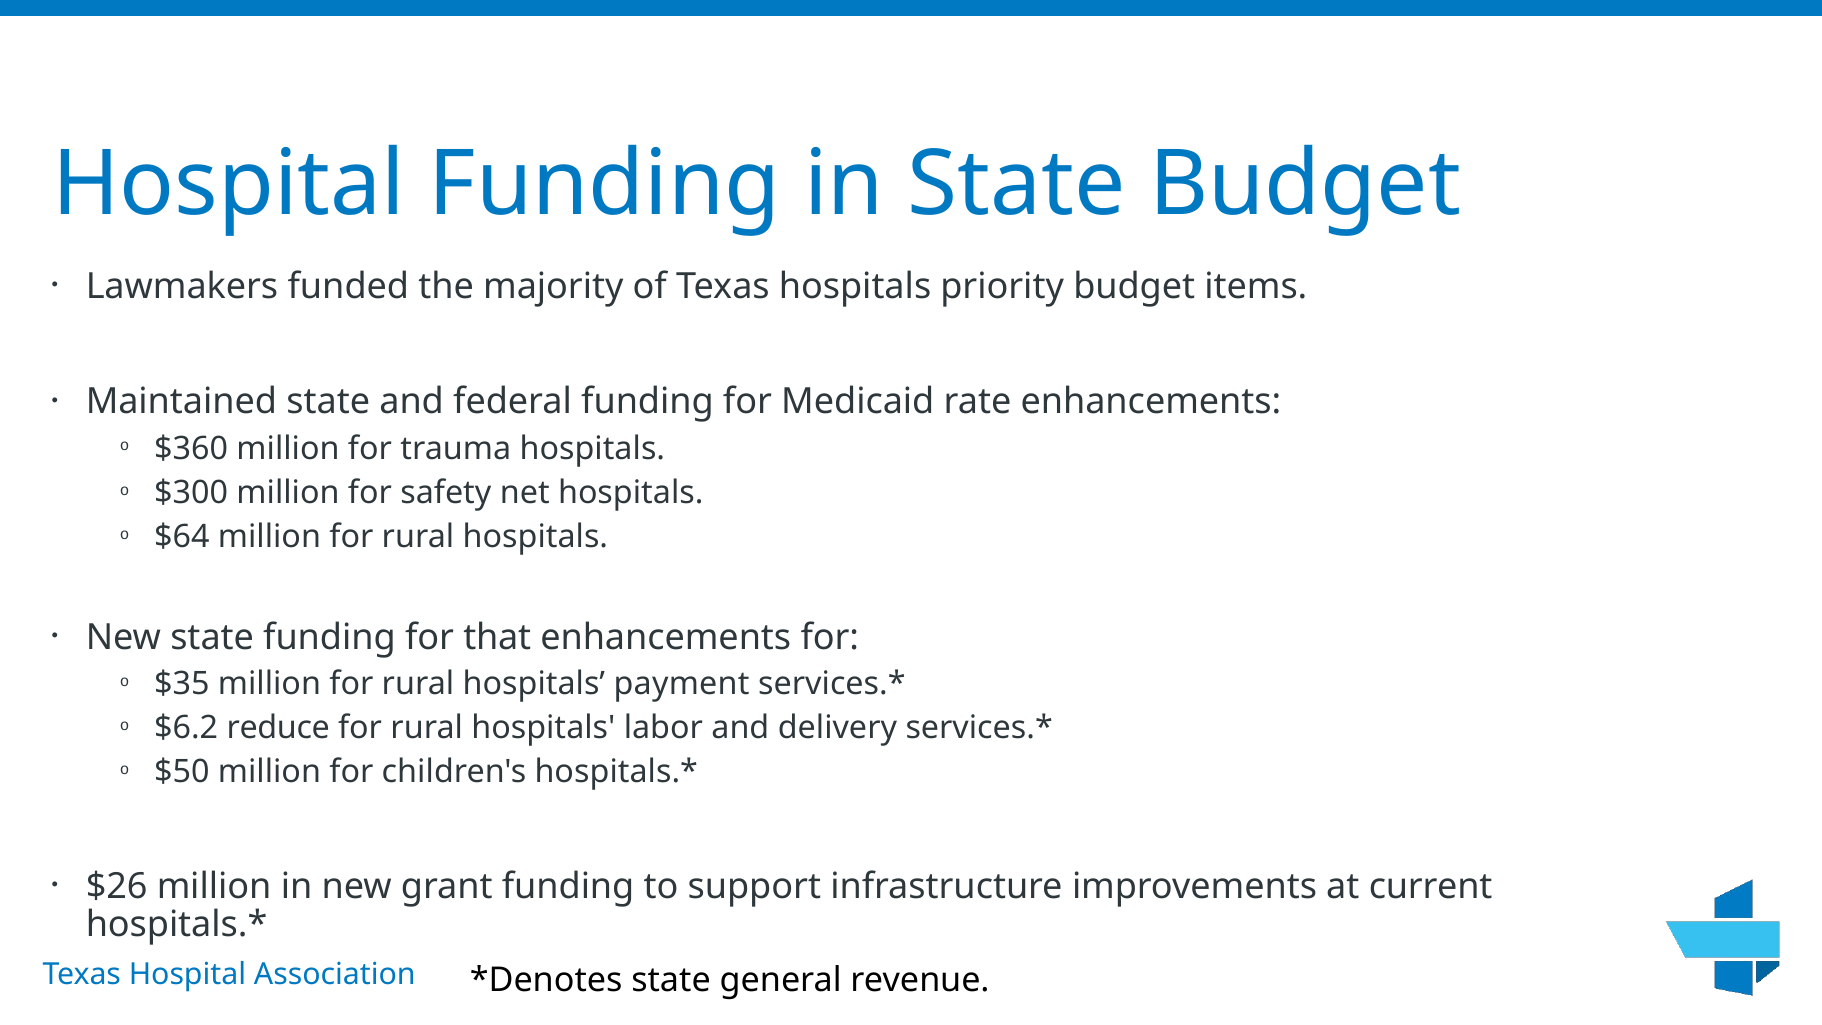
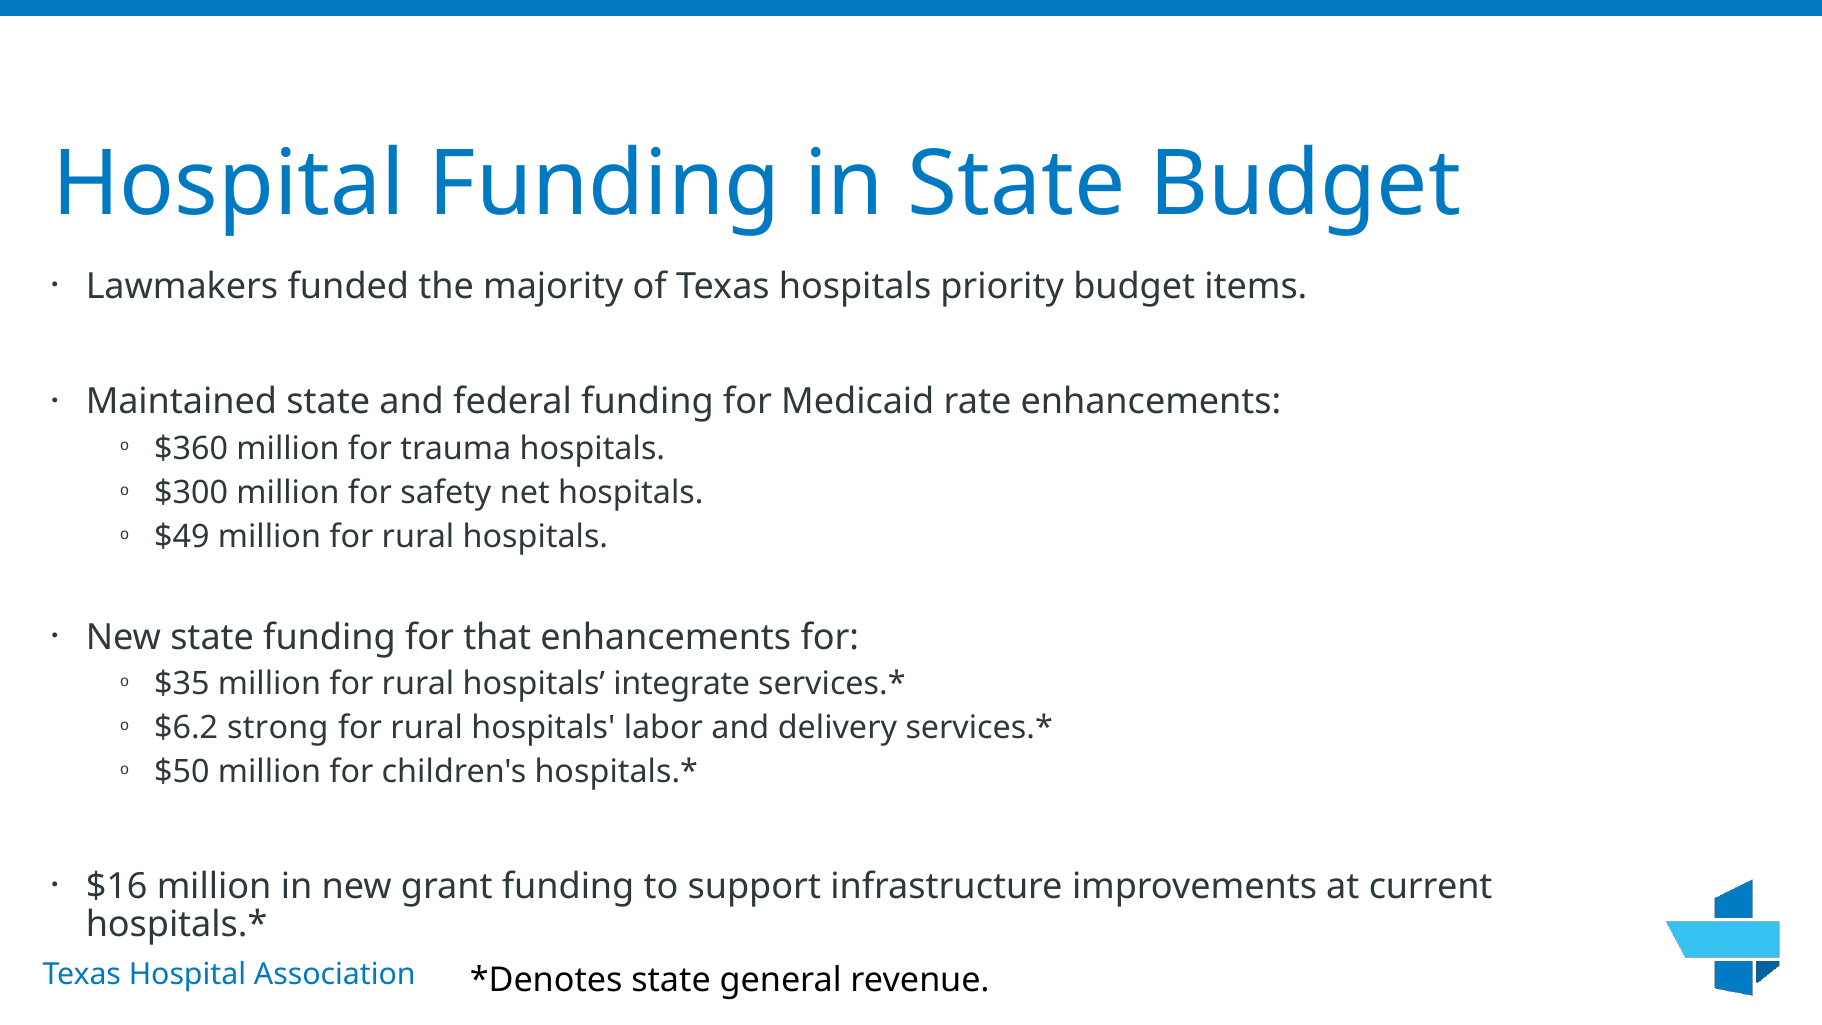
$64: $64 -> $49 (182, 537)
payment: payment -> integrate (682, 684)
reduce: reduce -> strong (278, 728)
$26: $26 -> $16 (117, 886)
